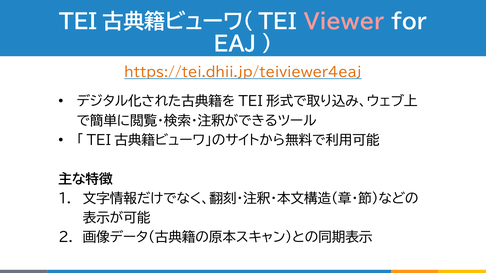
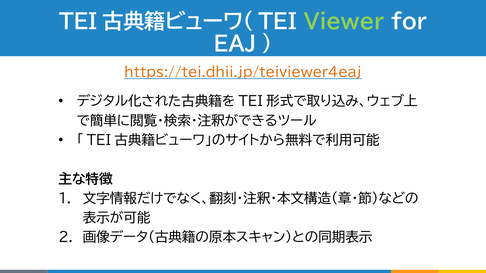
Viewer colour: pink -> light green (344, 22)
